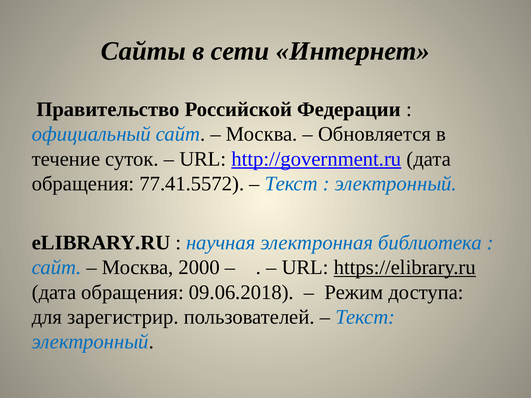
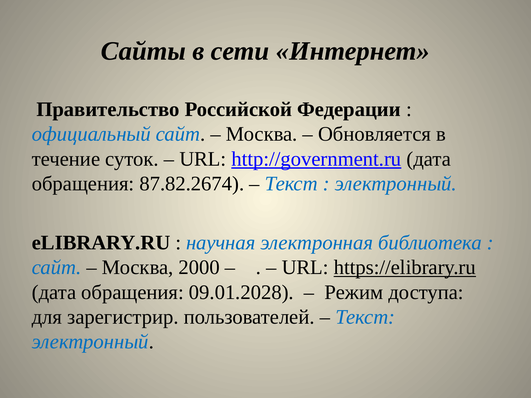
77.41.5572: 77.41.5572 -> 87.82.2674 (192, 184)
09.06.2018: 09.06.2018 -> 09.01.2028 (241, 292)
